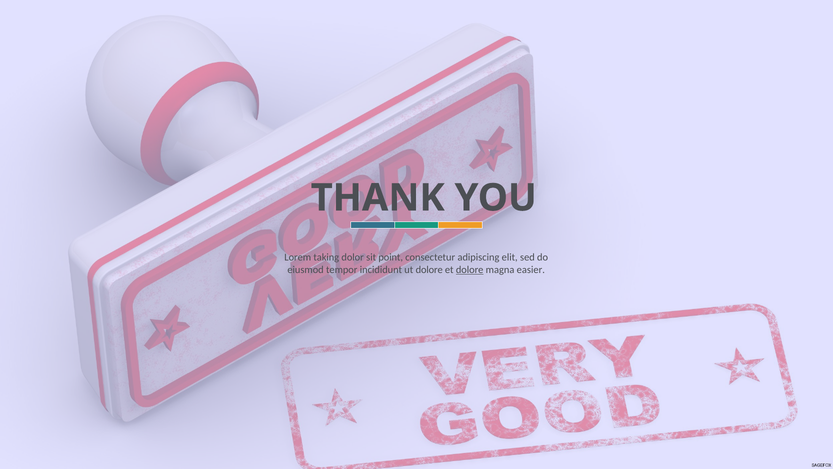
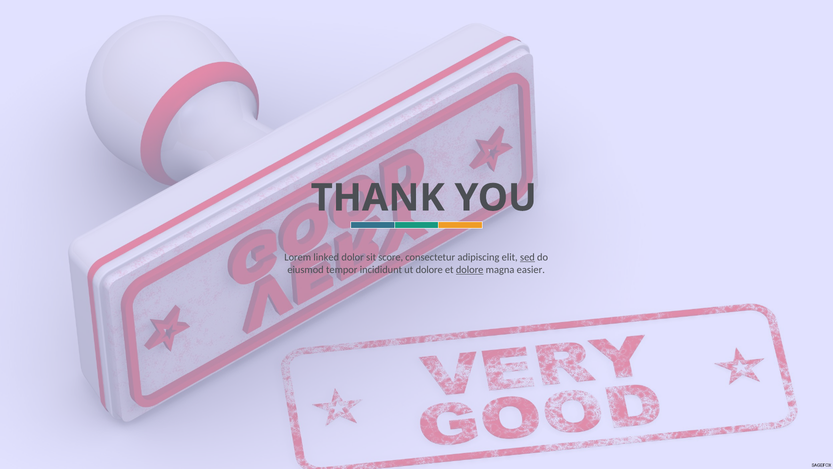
taking: taking -> linked (326, 257)
point: point -> score (391, 257)
sed underline: none -> present (527, 257)
